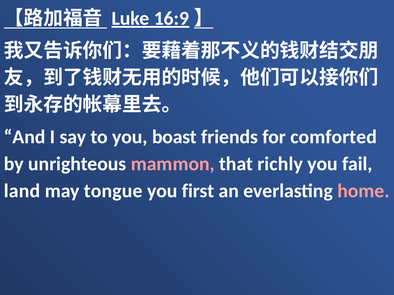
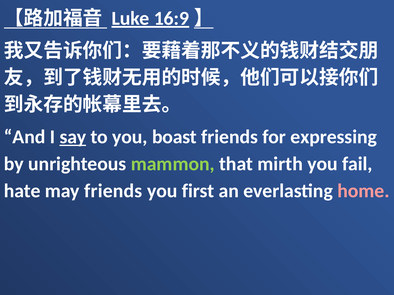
say underline: none -> present (73, 137)
comforted: comforted -> expressing (334, 137)
mammon colour: pink -> light green (173, 164)
richly: richly -> mirth (280, 164)
land: land -> hate (22, 191)
may tongue: tongue -> friends (113, 191)
